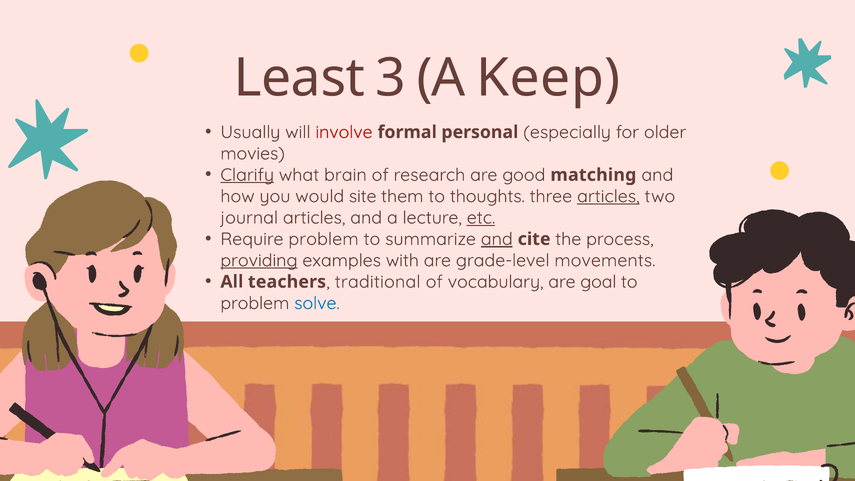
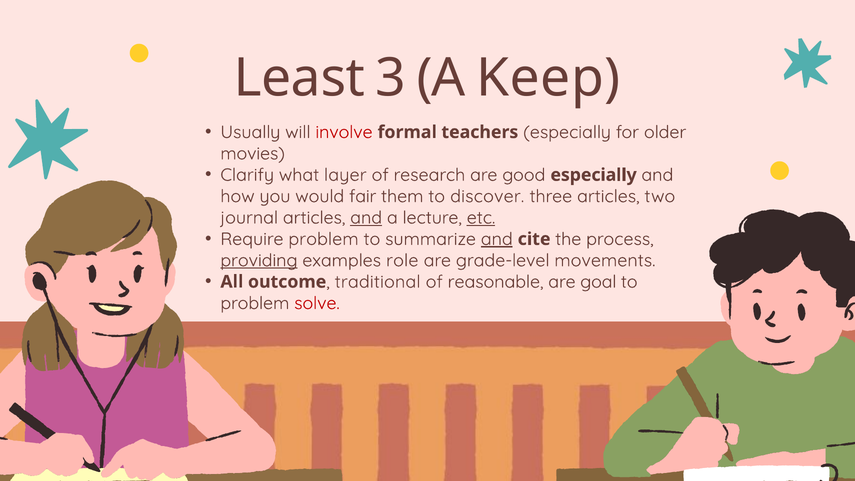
personal: personal -> teachers (480, 132)
Clarify underline: present -> none (247, 175)
brain: brain -> layer (345, 175)
good matching: matching -> especially (594, 175)
site: site -> fair (363, 196)
thoughts: thoughts -> discover (487, 196)
articles underline: present -> none (608, 196)
and underline: none -> present (366, 218)
with: with -> role (402, 260)
teachers: teachers -> outcome (287, 282)
vocabulary: vocabulary -> reasonable (496, 282)
solve colour: blue -> red (317, 303)
